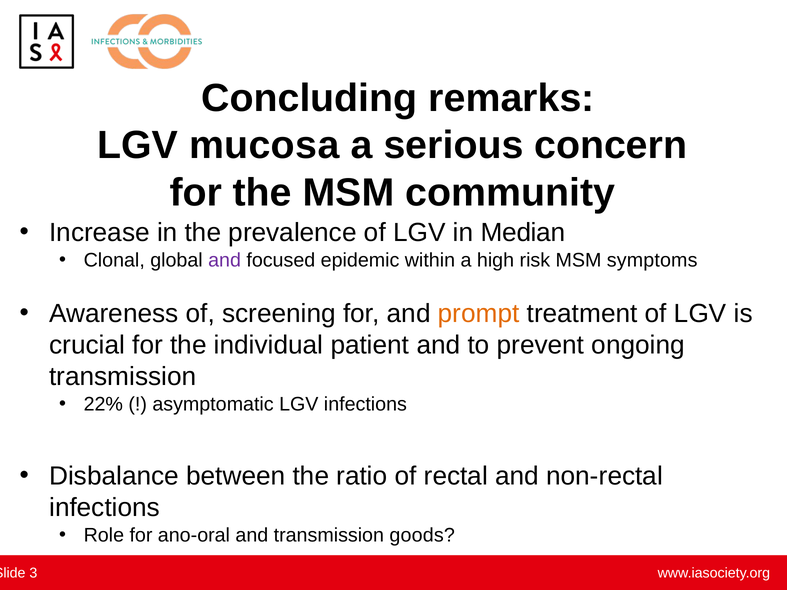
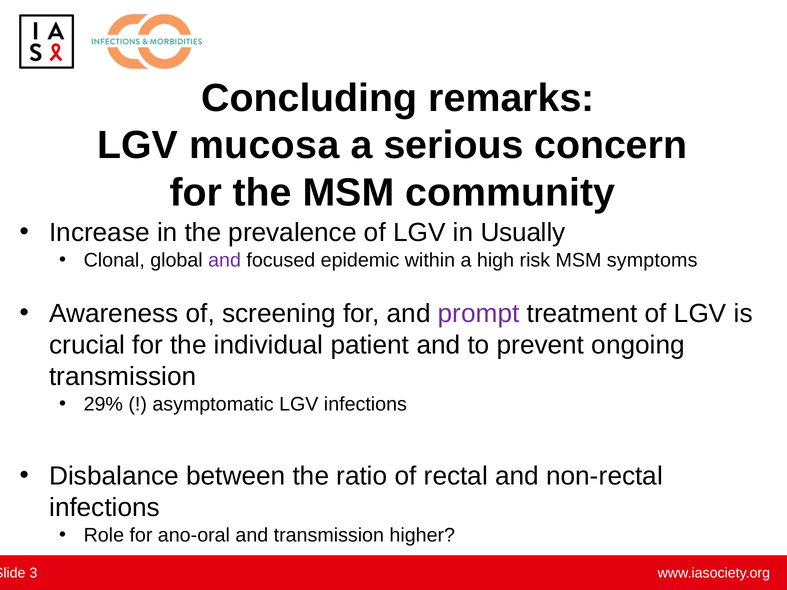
Median: Median -> Usually (523, 233)
prompt colour: orange -> purple (479, 314)
22%: 22% -> 29% (103, 405)
goods: goods -> higher (422, 535)
